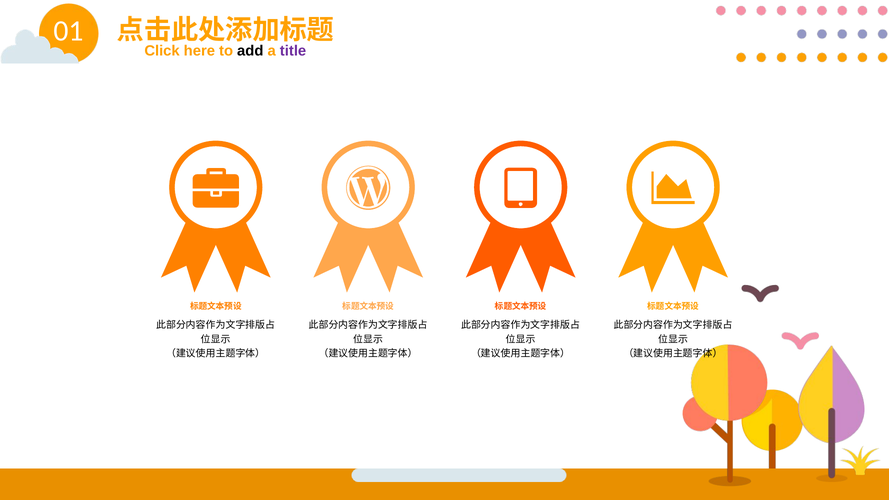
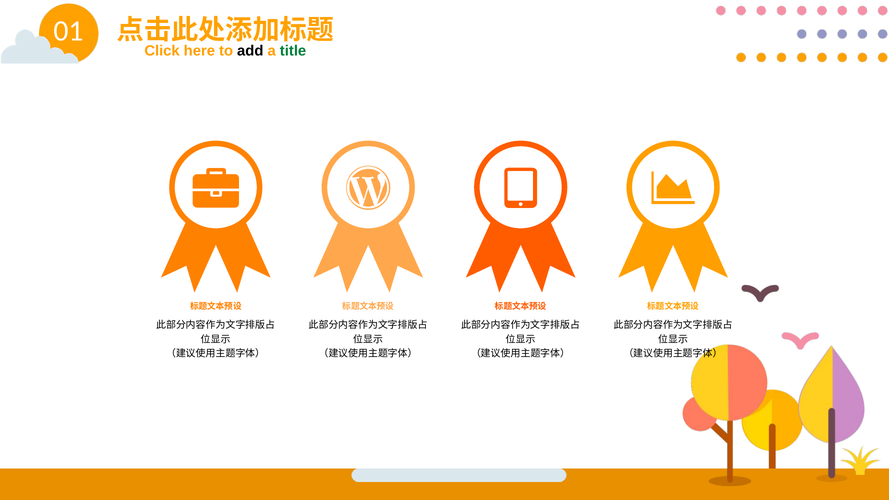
title colour: purple -> green (293, 51)
